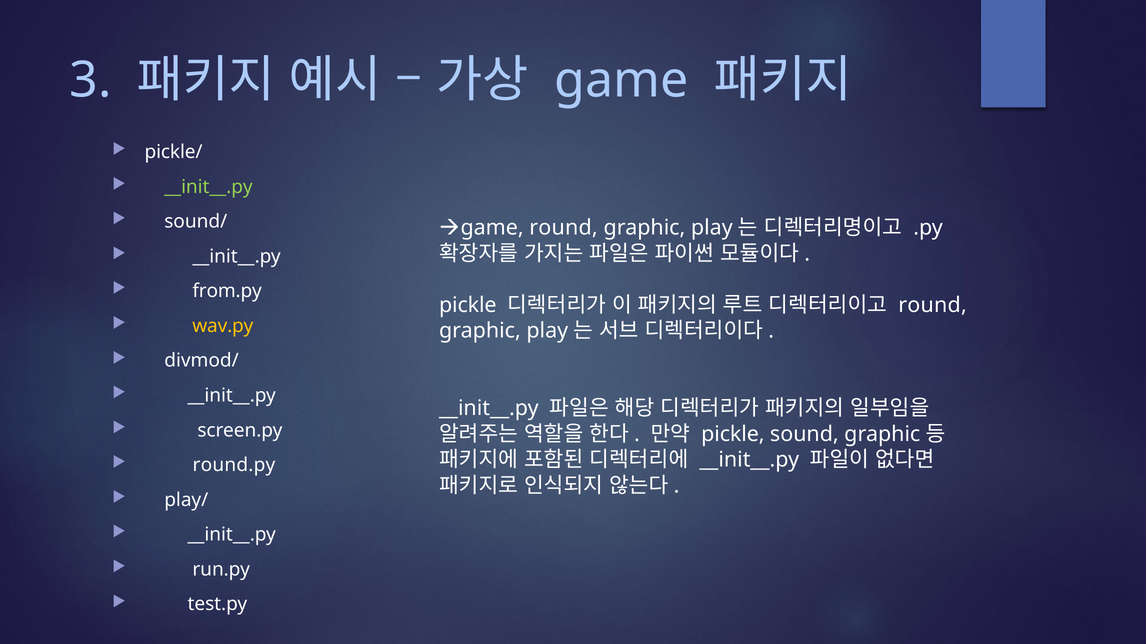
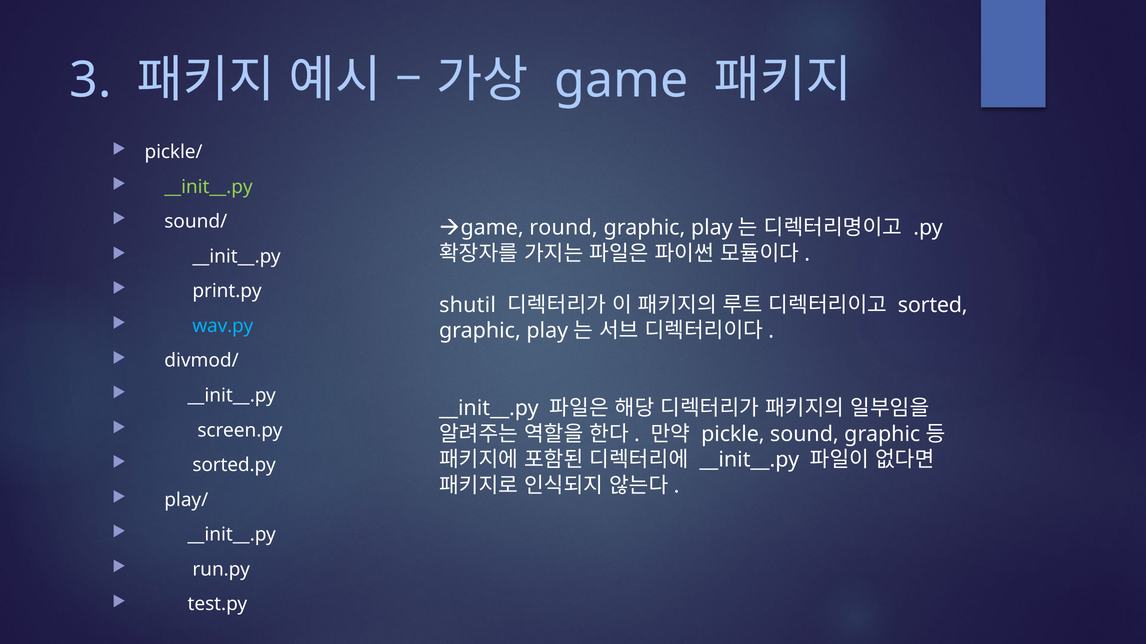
from.py: from.py -> print.py (227, 291)
pickle: pickle -> shutil (468, 305)
round: round -> sorted (933, 305)
wav.py colour: yellow -> light blue (223, 326)
round.py: round.py -> sorted.py (234, 465)
